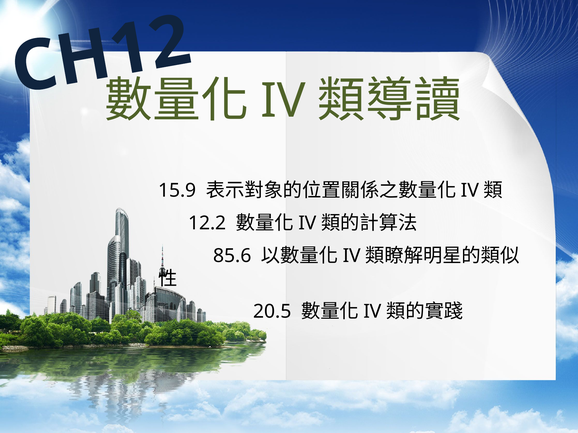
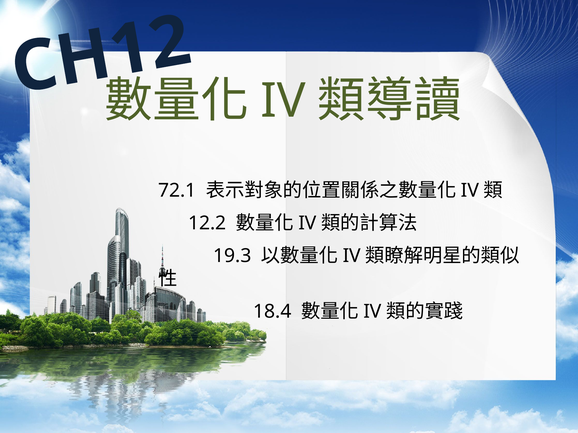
15.9: 15.9 -> 72.1 (177, 191)
85.6: 85.6 -> 19.3 (232, 256)
20.5: 20.5 -> 18.4 (272, 312)
